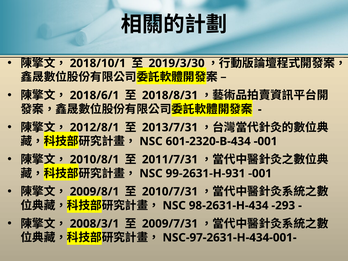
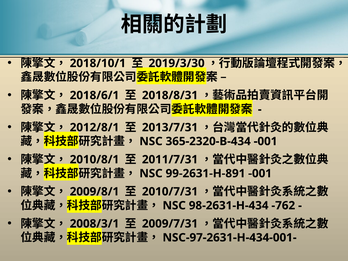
601-2320-B-434: 601-2320-B-434 -> 365-2320-B-434 (208, 141)
99-2631-H-931: 99-2631-H-931 -> 99-2631-H-891 (205, 173)
-293: -293 -> -762 (283, 206)
